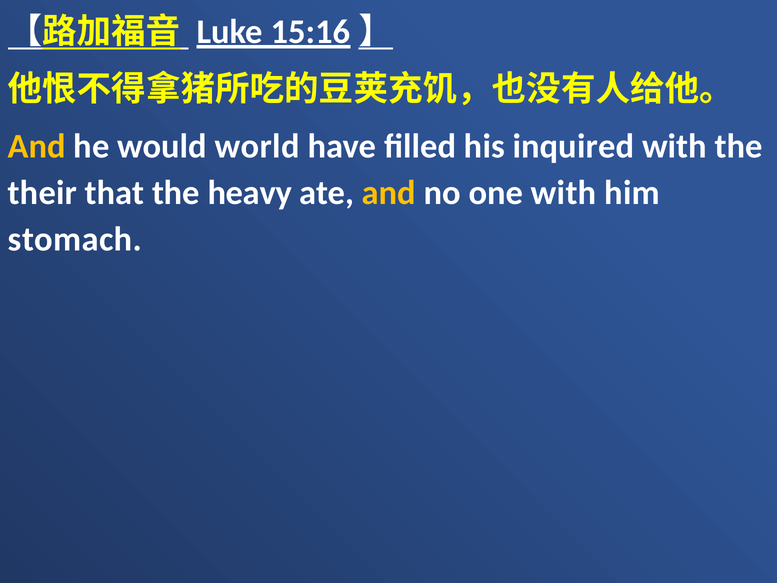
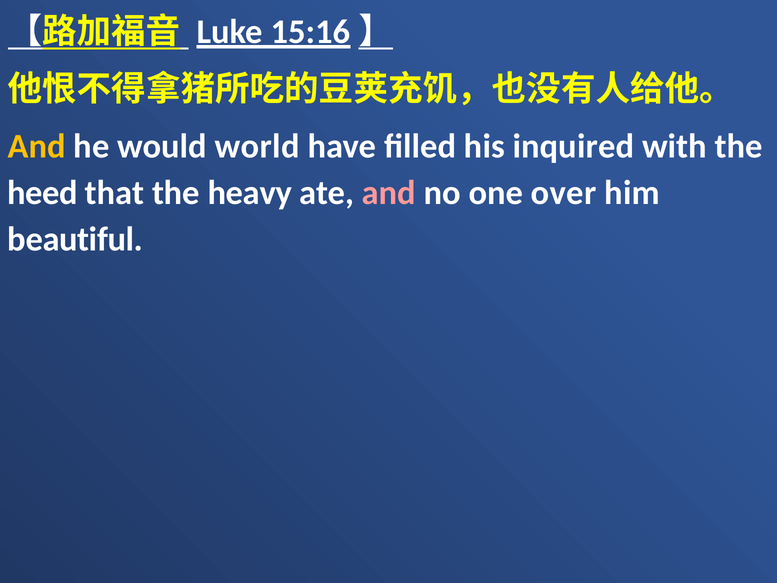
their: their -> heed (43, 193)
and colour: yellow -> pink (389, 193)
one with: with -> over (564, 193)
stomach: stomach -> beautiful (75, 239)
